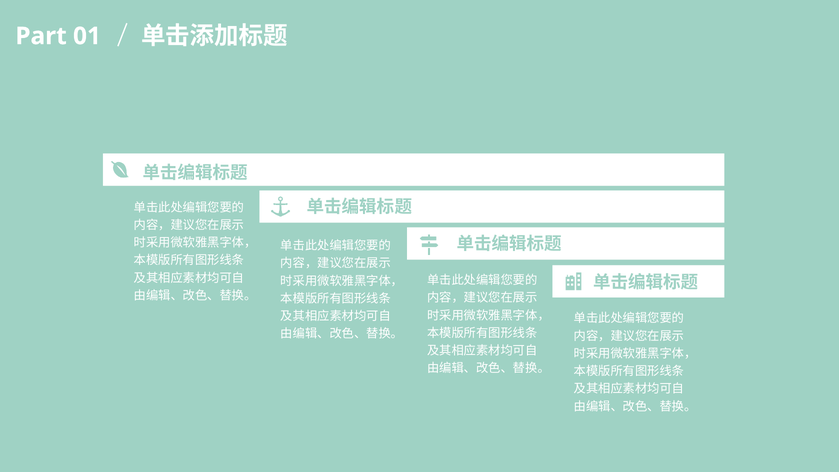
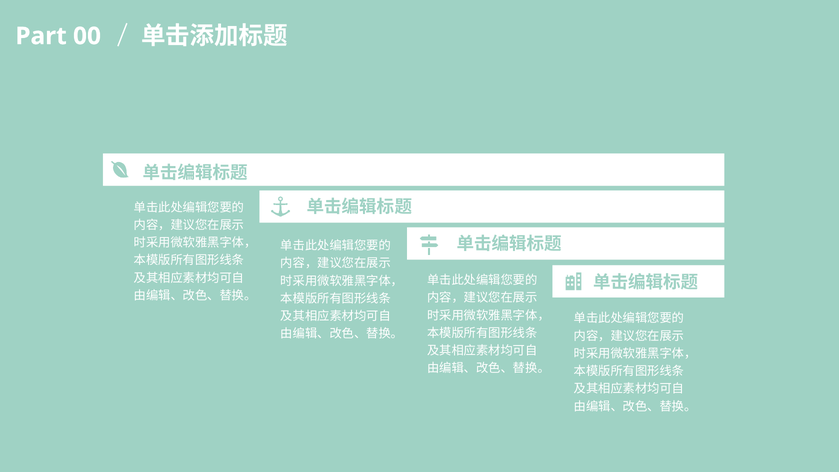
01: 01 -> 00 (87, 36)
